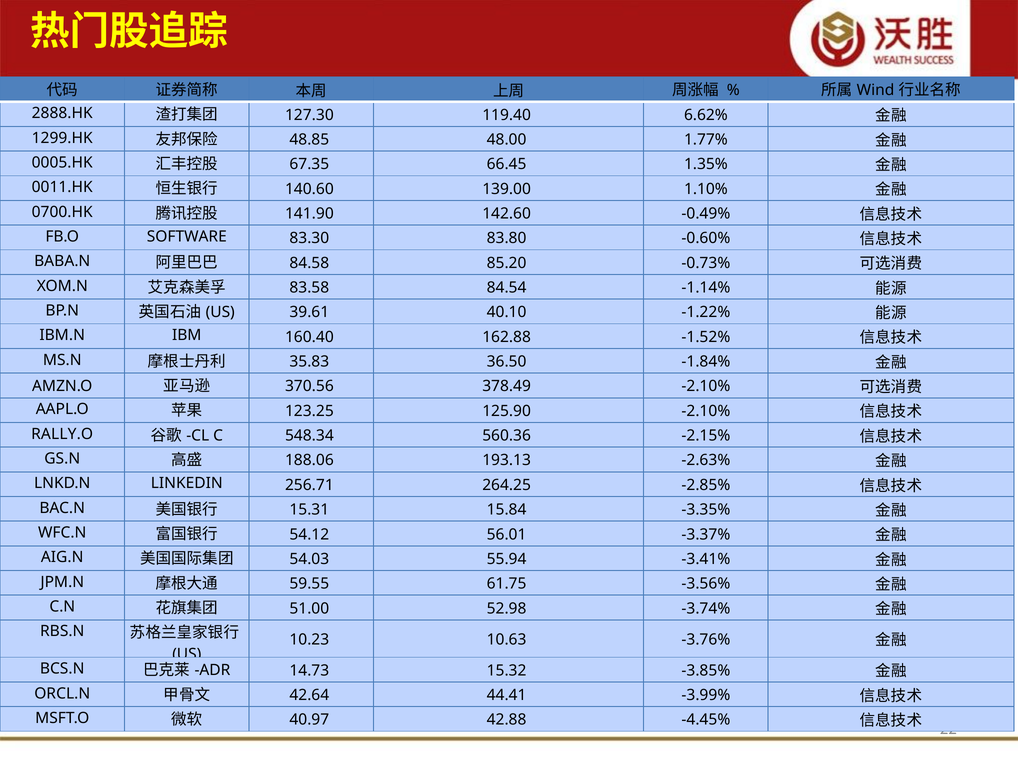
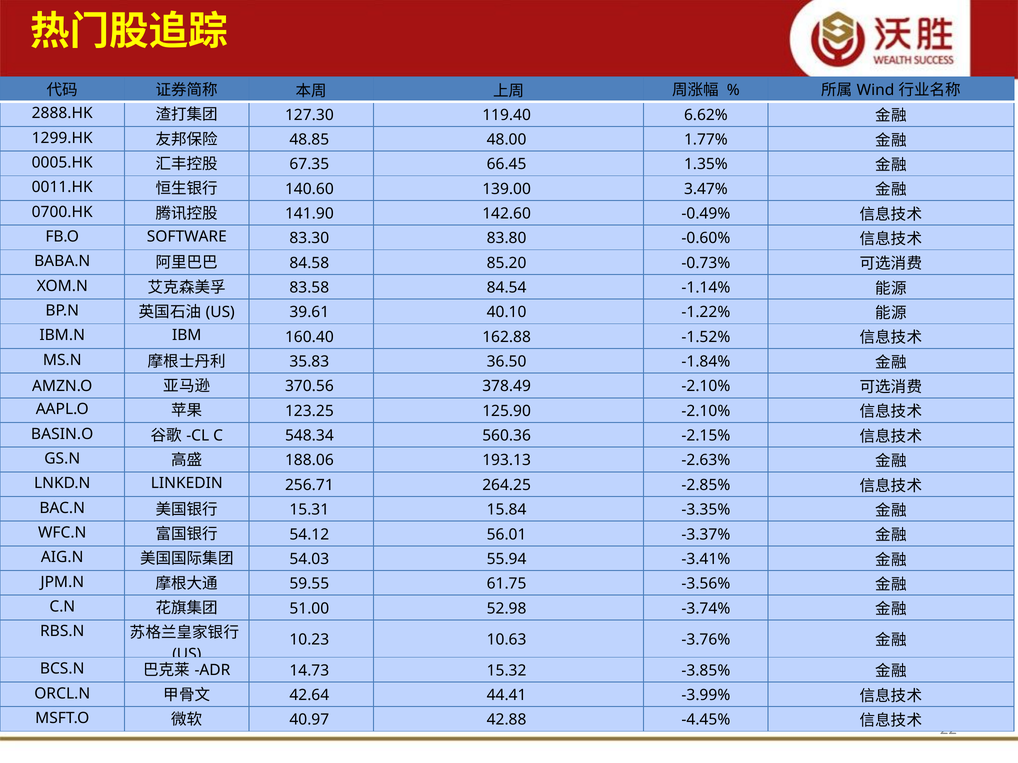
1.10%: 1.10% -> 3.47% (706, 189)
RALLY.O: RALLY.O -> BASIN.O (62, 434)
